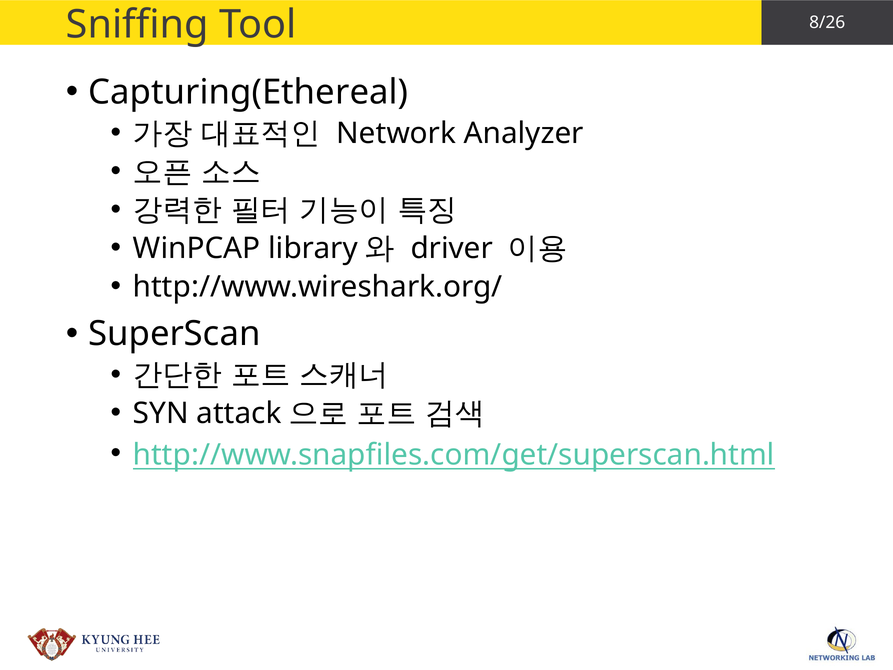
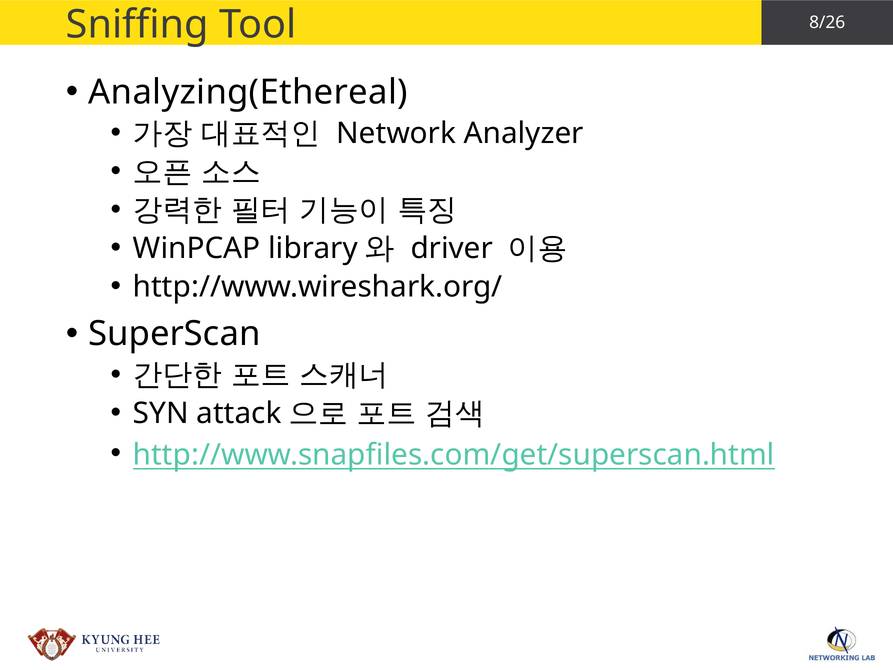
Capturing(Ethereal: Capturing(Ethereal -> Analyzing(Ethereal (248, 92)
